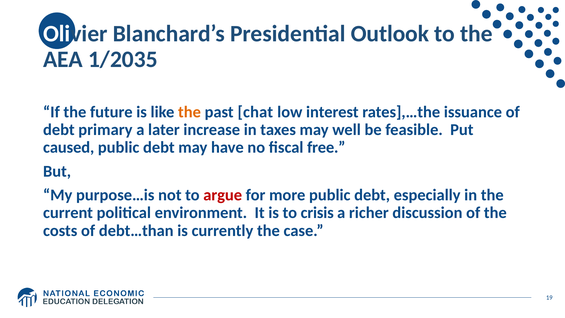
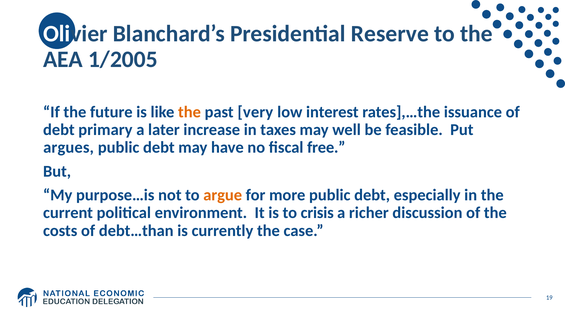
Outlook: Outlook -> Reserve (390, 34)
1/2035: 1/2035 -> 1/2005 (123, 59)
chat: chat -> very (255, 112)
caused: caused -> argues (69, 147)
argue colour: red -> orange (223, 195)
